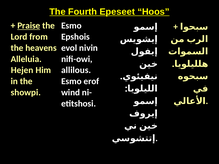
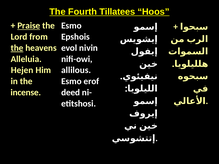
Epeseet: Epeseet -> Tillatees (117, 12)
the underline: none -> present (17, 48)
showpi: showpi -> incense (26, 93)
wind: wind -> deed (71, 93)
